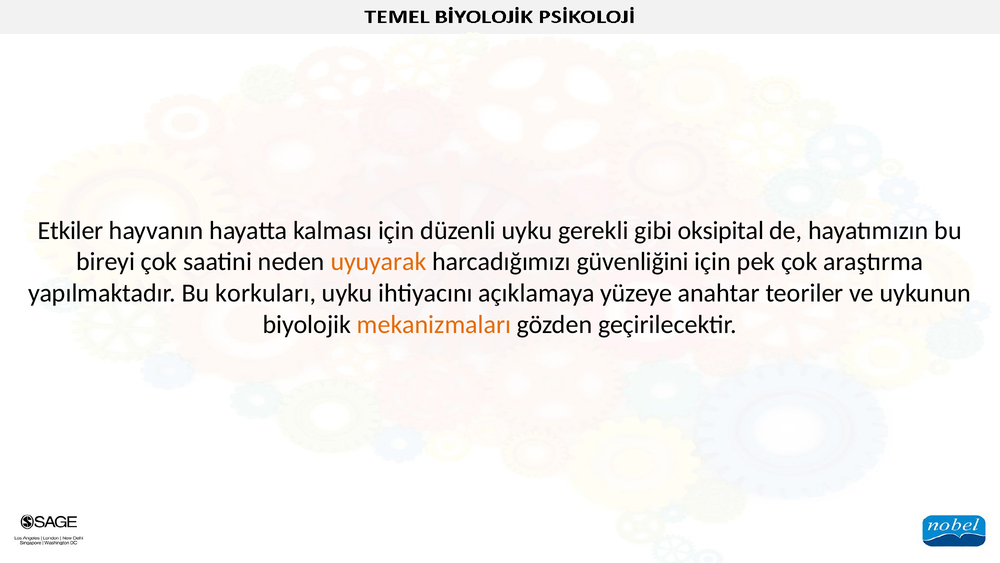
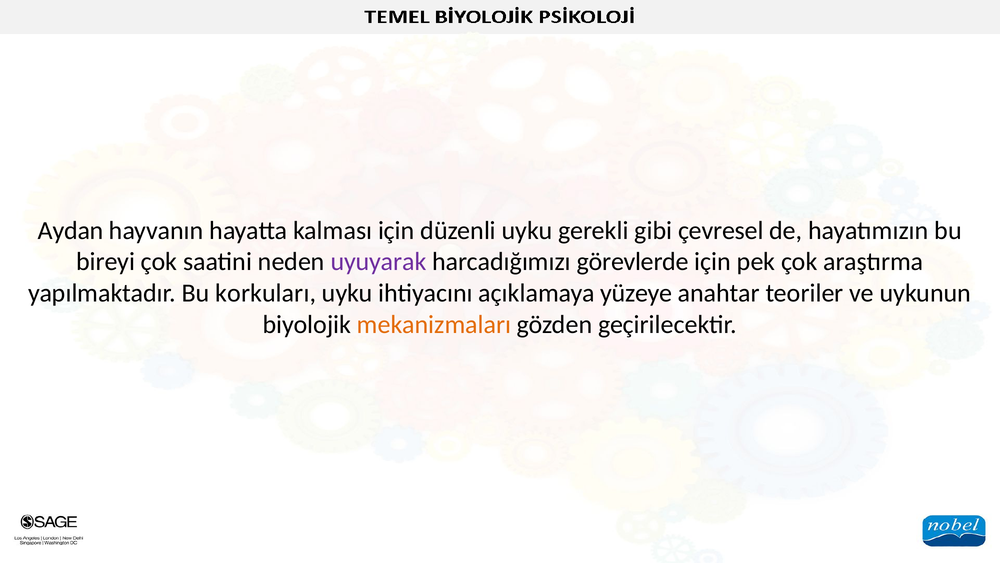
Etkiler: Etkiler -> Aydan (71, 230)
oksipital: oksipital -> çevresel (721, 230)
uyuyarak colour: orange -> purple (378, 262)
güvenliğini: güvenliğini -> görevlerde (633, 262)
